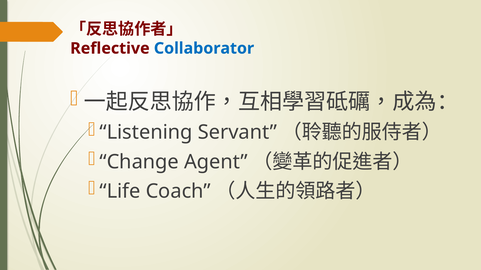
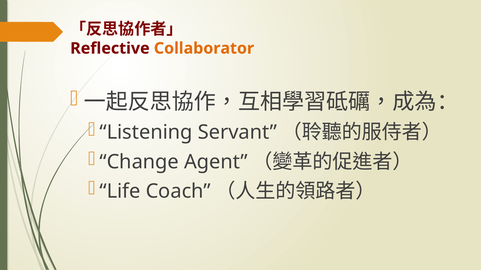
Collaborator colour: blue -> orange (204, 48)
